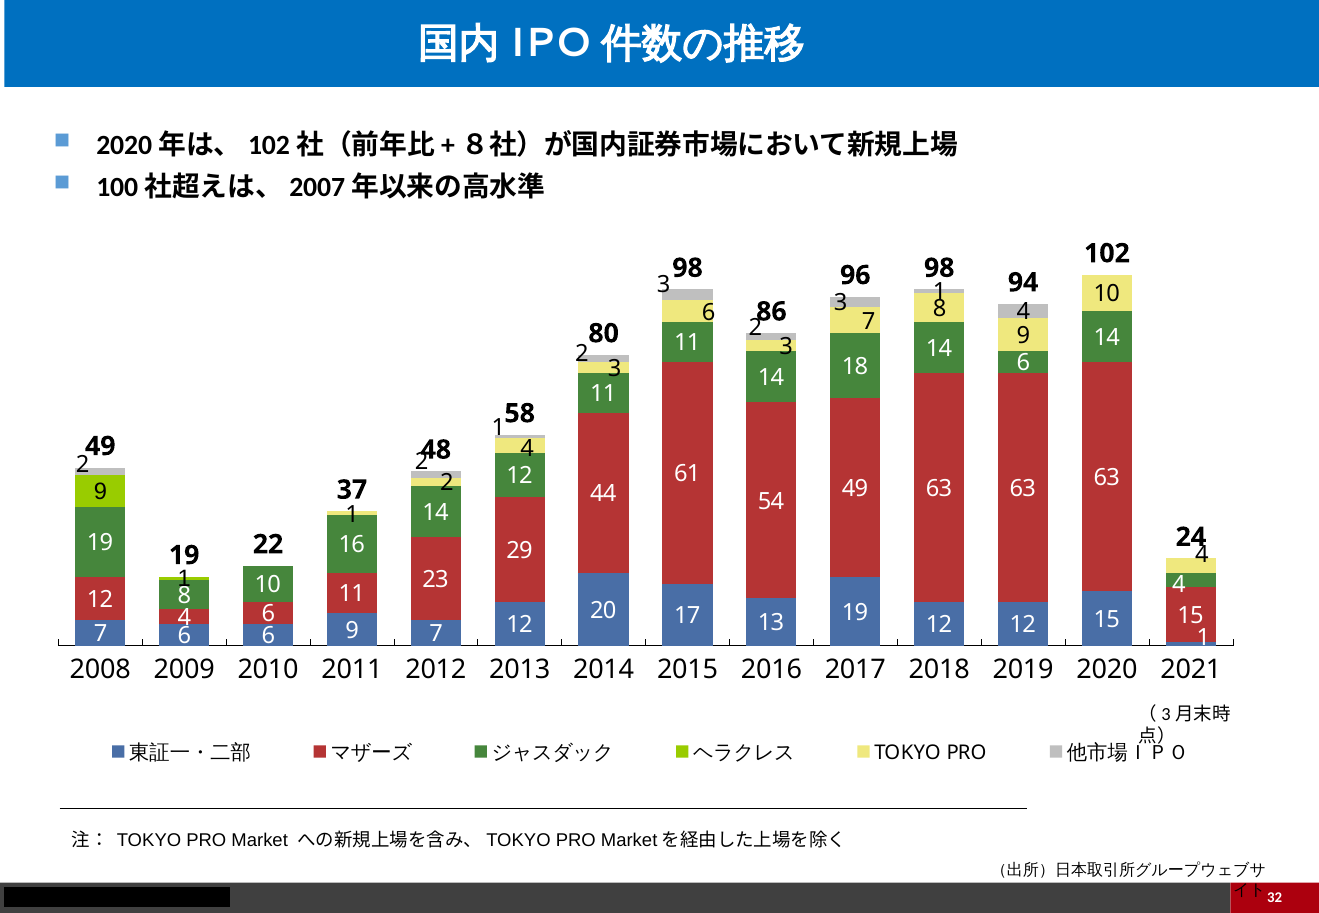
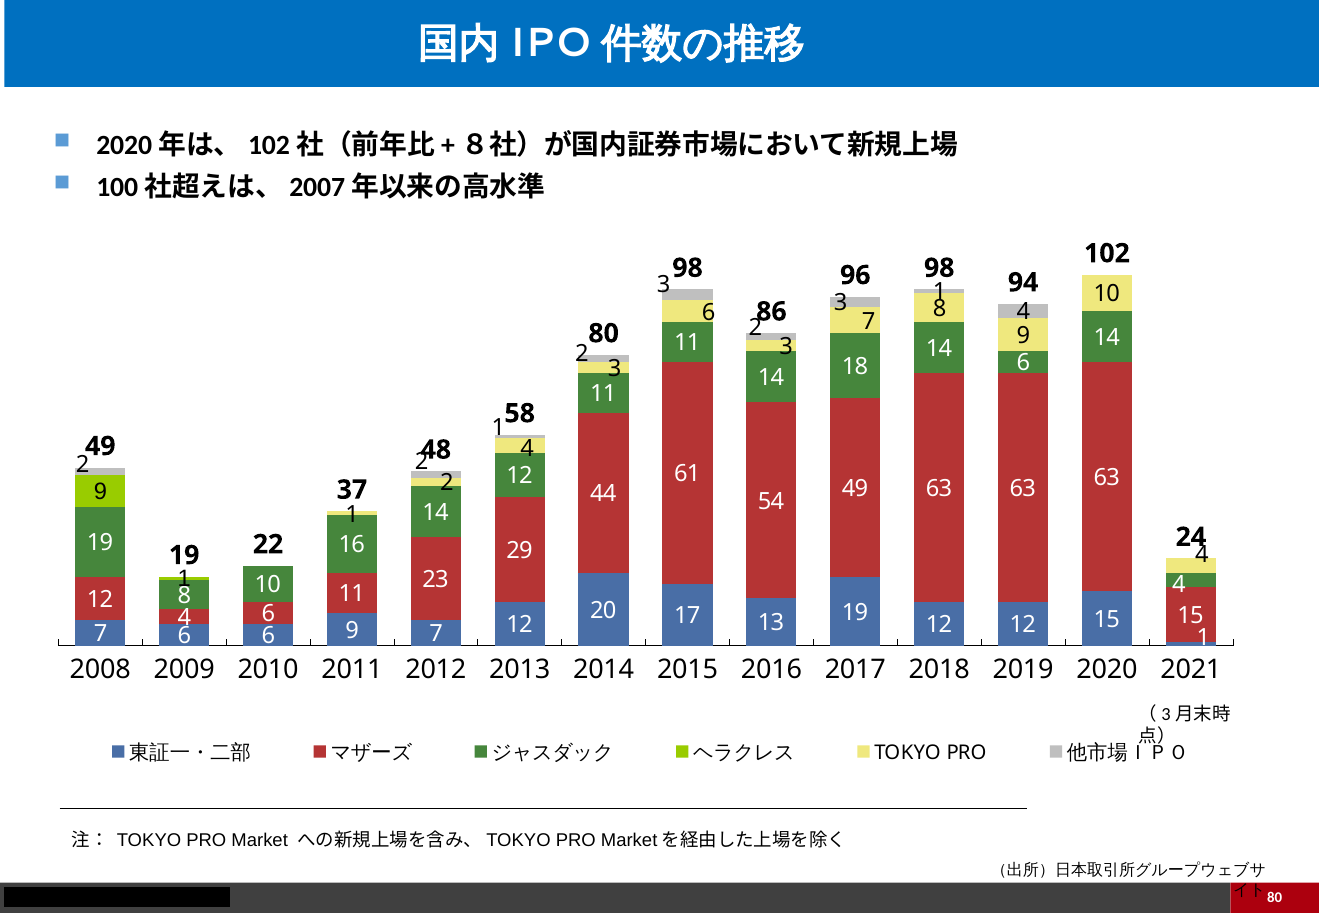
32: 32 -> 80 (1275, 898)
